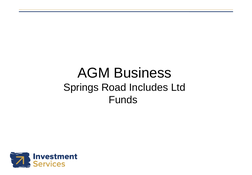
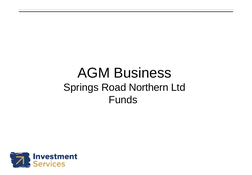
Includes: Includes -> Northern (149, 87)
